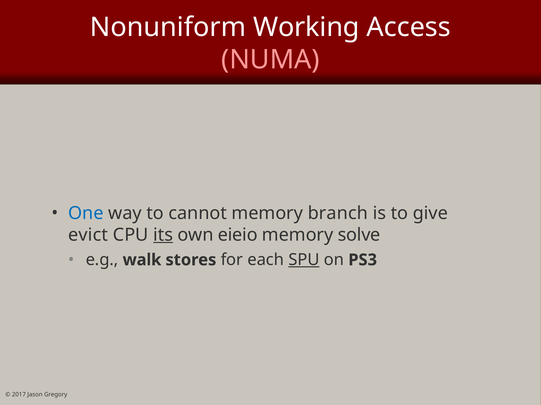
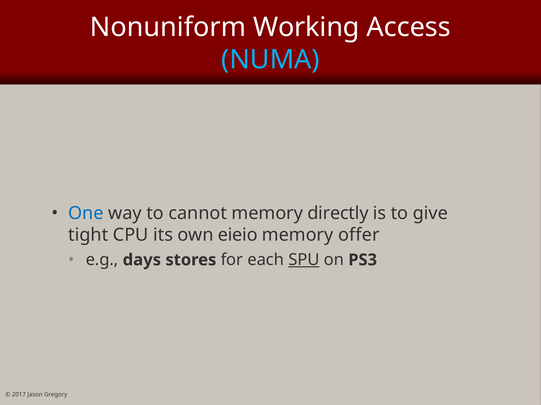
NUMA colour: pink -> light blue (270, 60)
branch: branch -> directly (338, 214)
evict: evict -> tight (88, 235)
its underline: present -> none (163, 235)
solve: solve -> offer (359, 235)
walk: walk -> days (142, 260)
